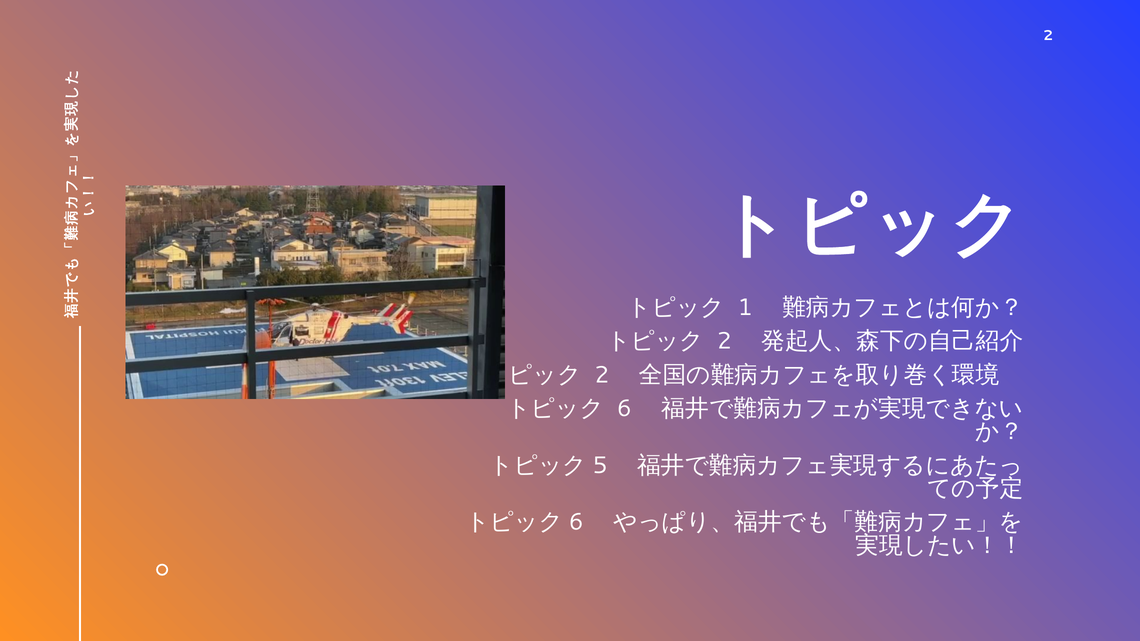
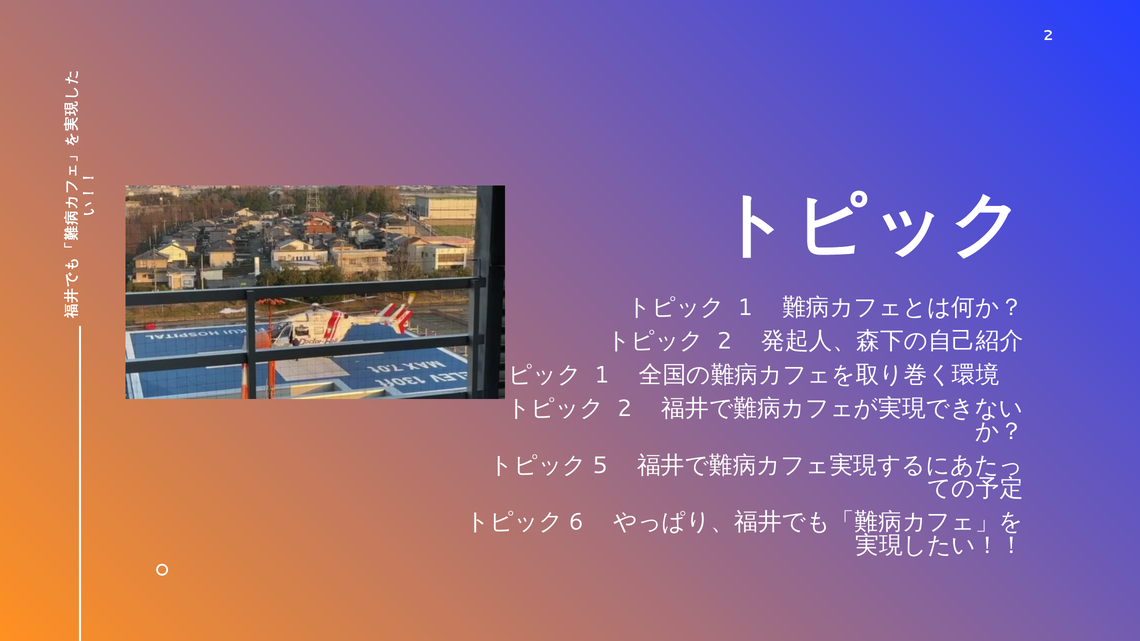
2: 2 -> 1 (602, 375)
6: 6 -> 2 (624, 409)
